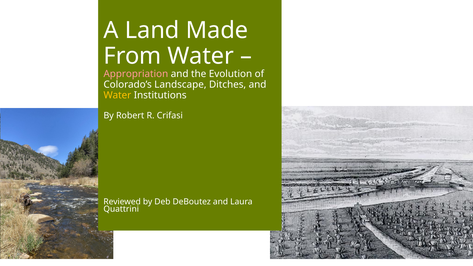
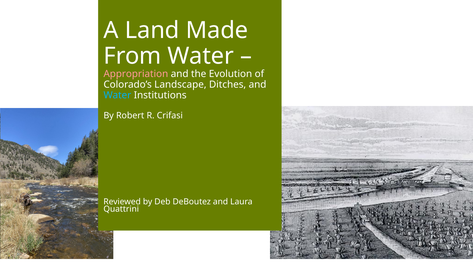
Water colour: yellow -> light blue (117, 95)
